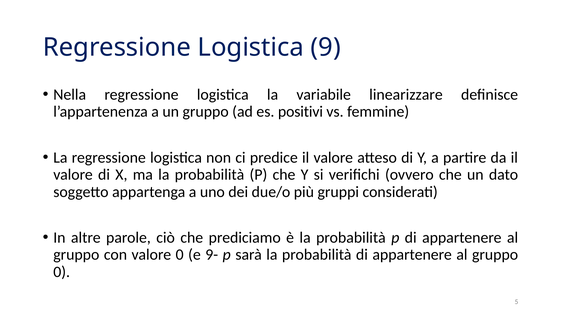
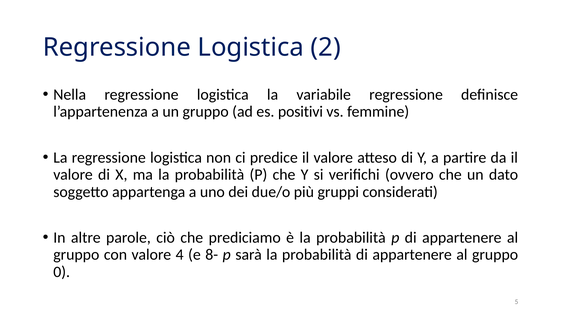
9: 9 -> 2 (326, 47)
variabile linearizzare: linearizzare -> regressione (406, 95)
valore 0: 0 -> 4 (180, 254)
9-: 9- -> 8- (212, 254)
